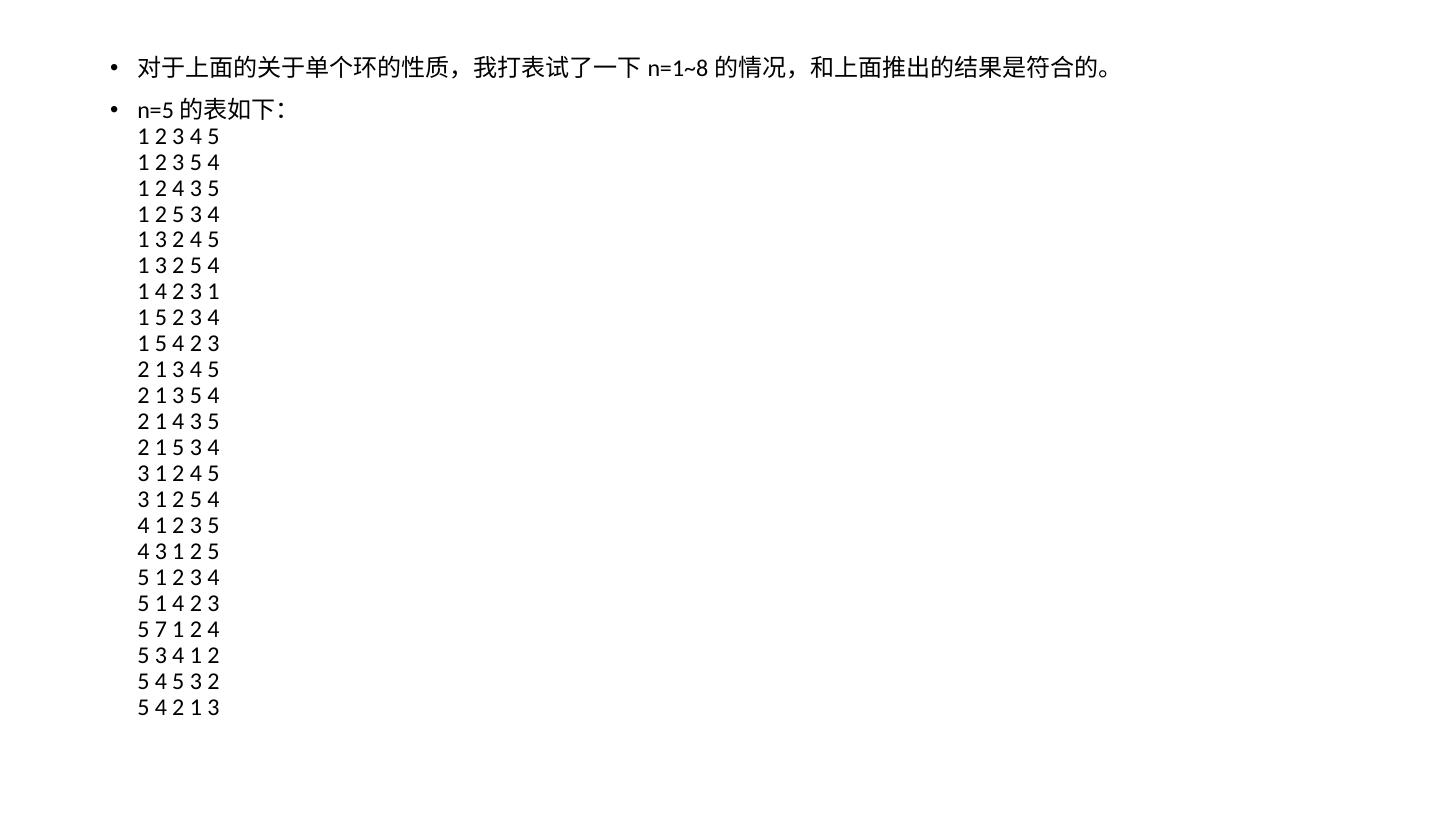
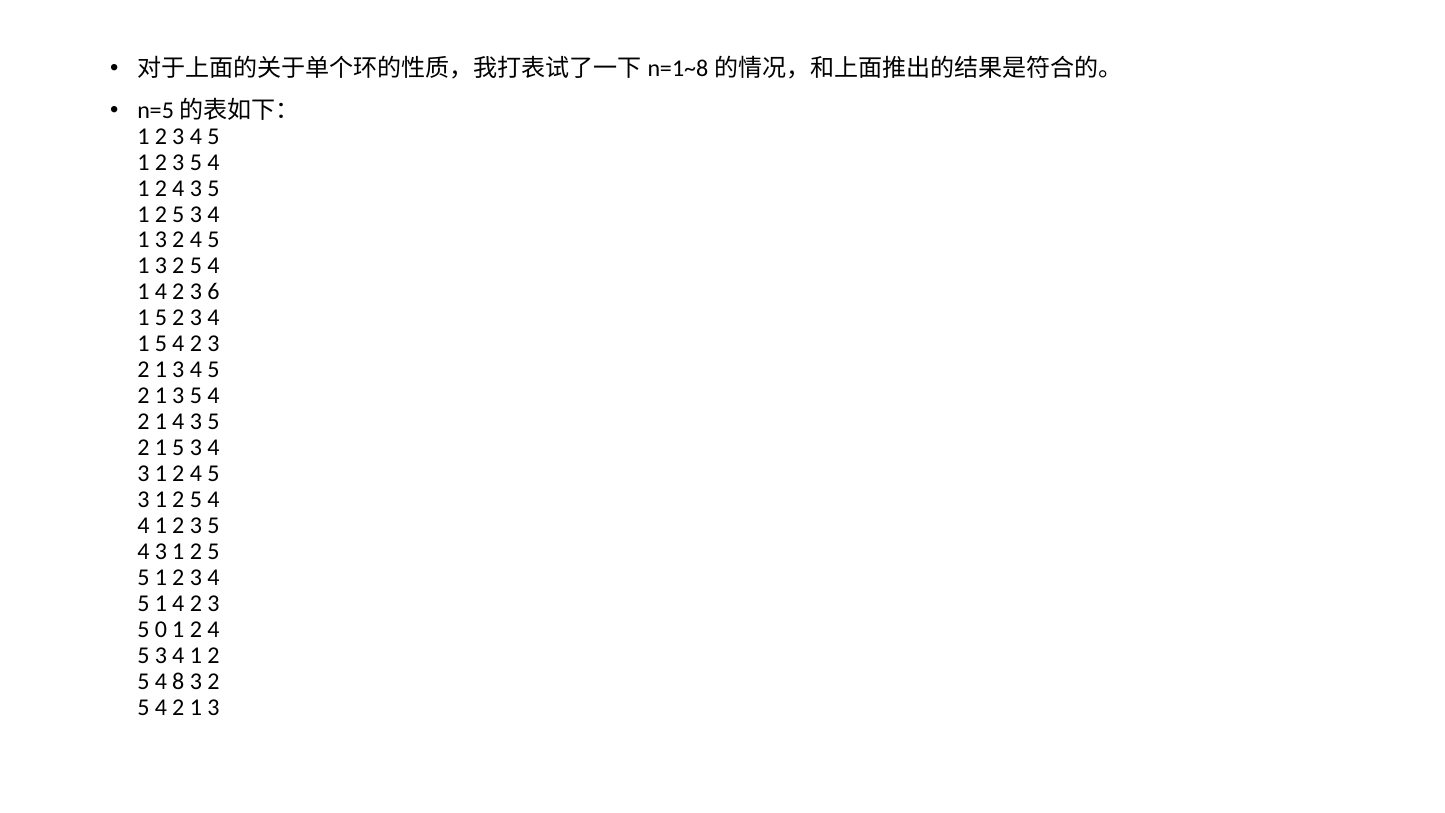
2 3 1: 1 -> 6 (214, 292)
7: 7 -> 0 (161, 630)
5 4 5: 5 -> 8 (178, 682)
